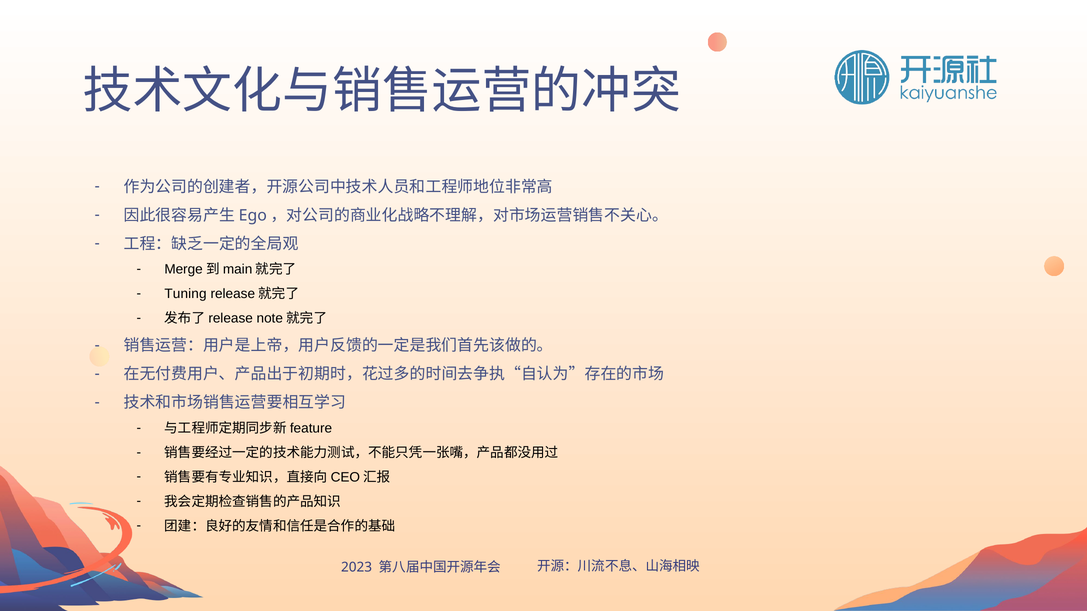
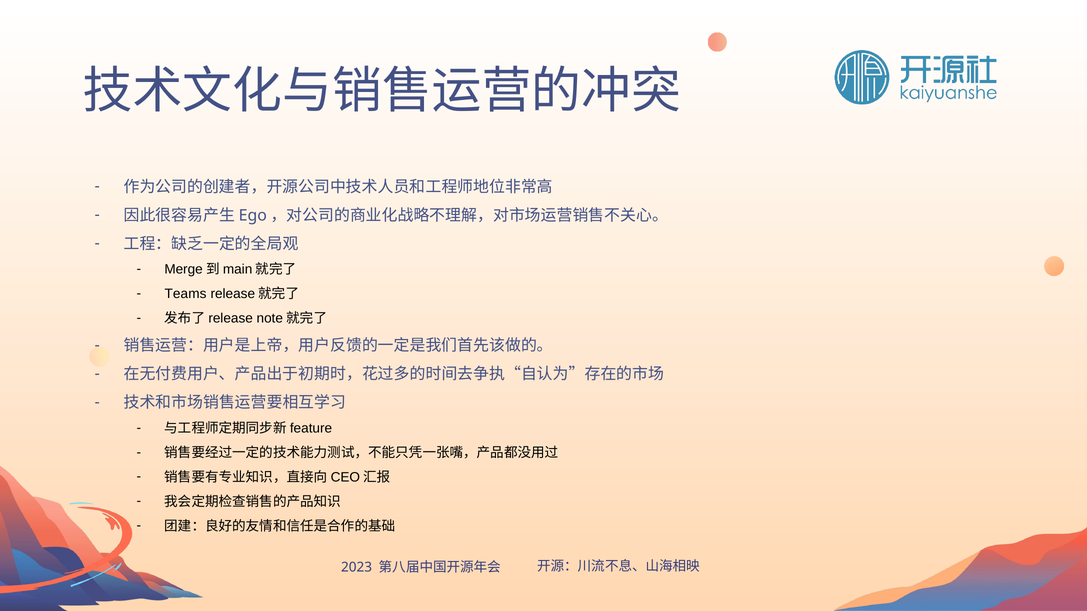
Tuning: Tuning -> Teams (186, 294)
